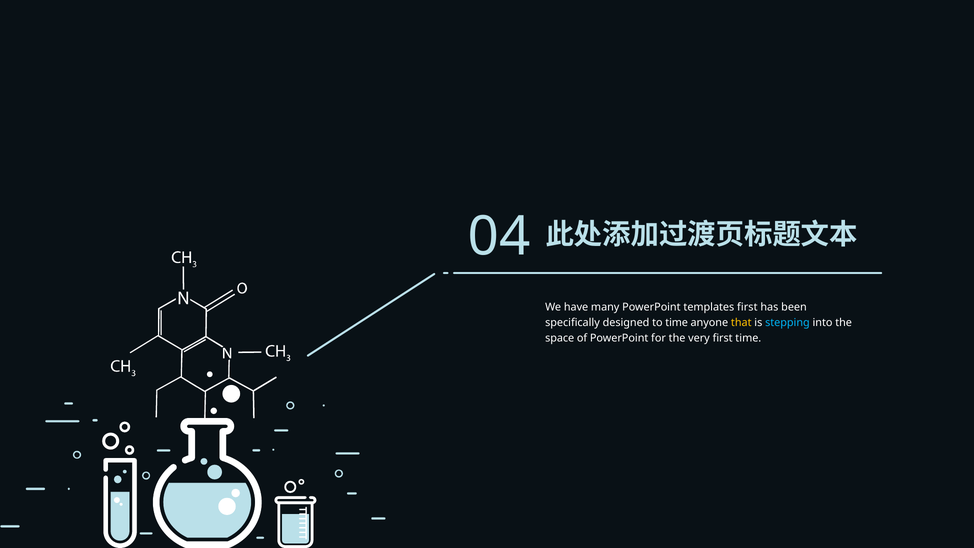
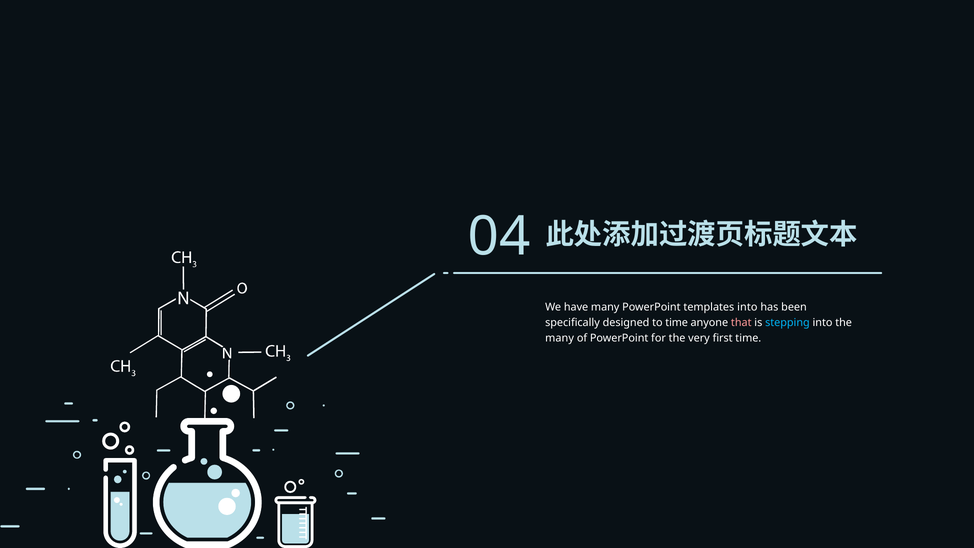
templates first: first -> into (747, 307)
that colour: yellow -> pink (741, 323)
space: space -> many (560, 338)
